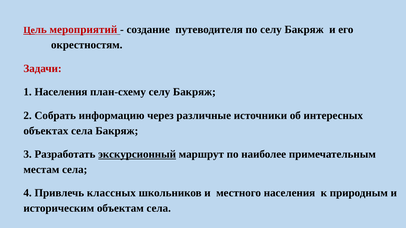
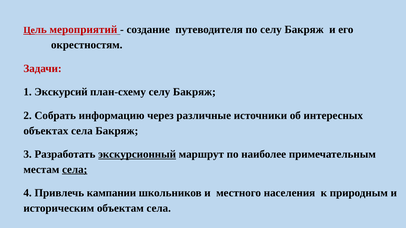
1 Населения: Населения -> Экскурсий (61, 92)
села underline: none -> present (75, 170)
классных: классных -> кампании (111, 193)
